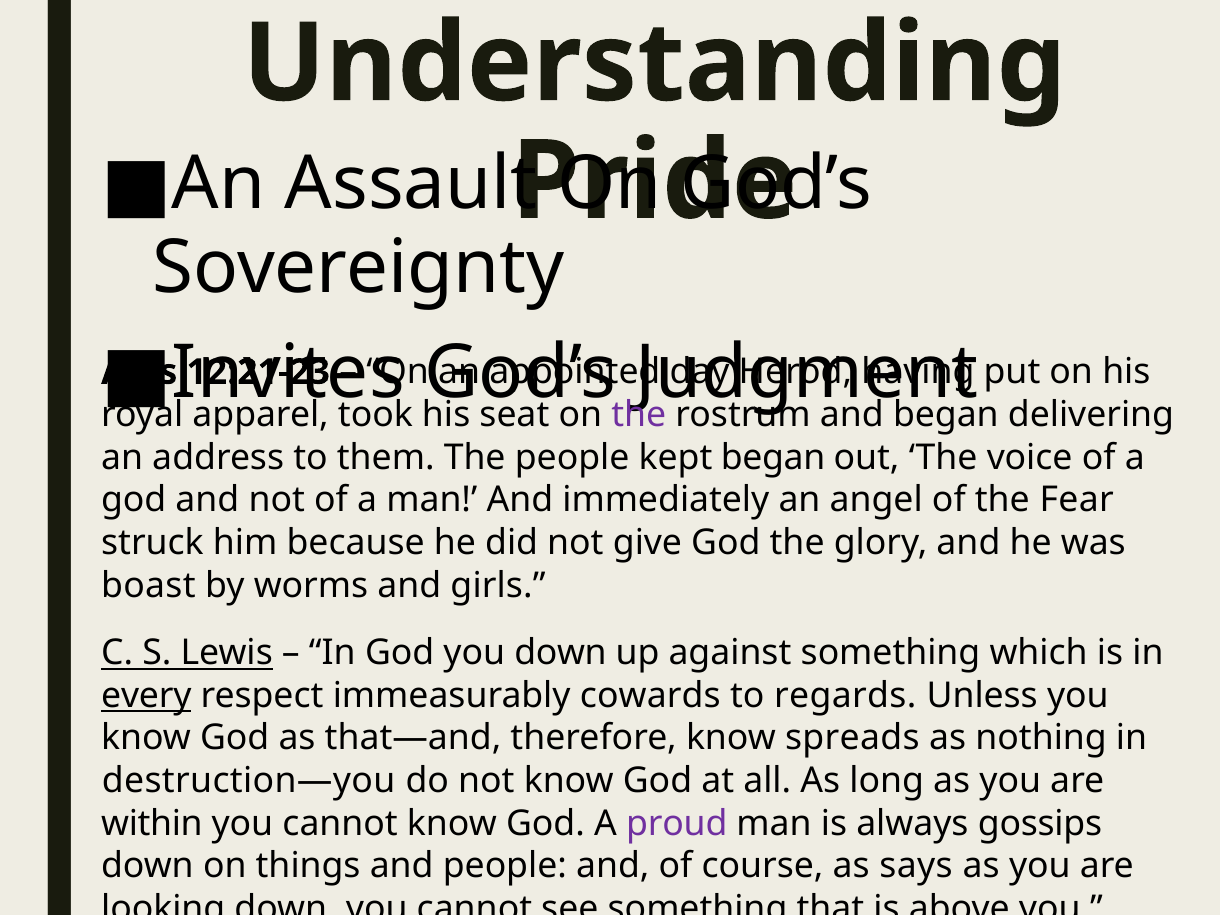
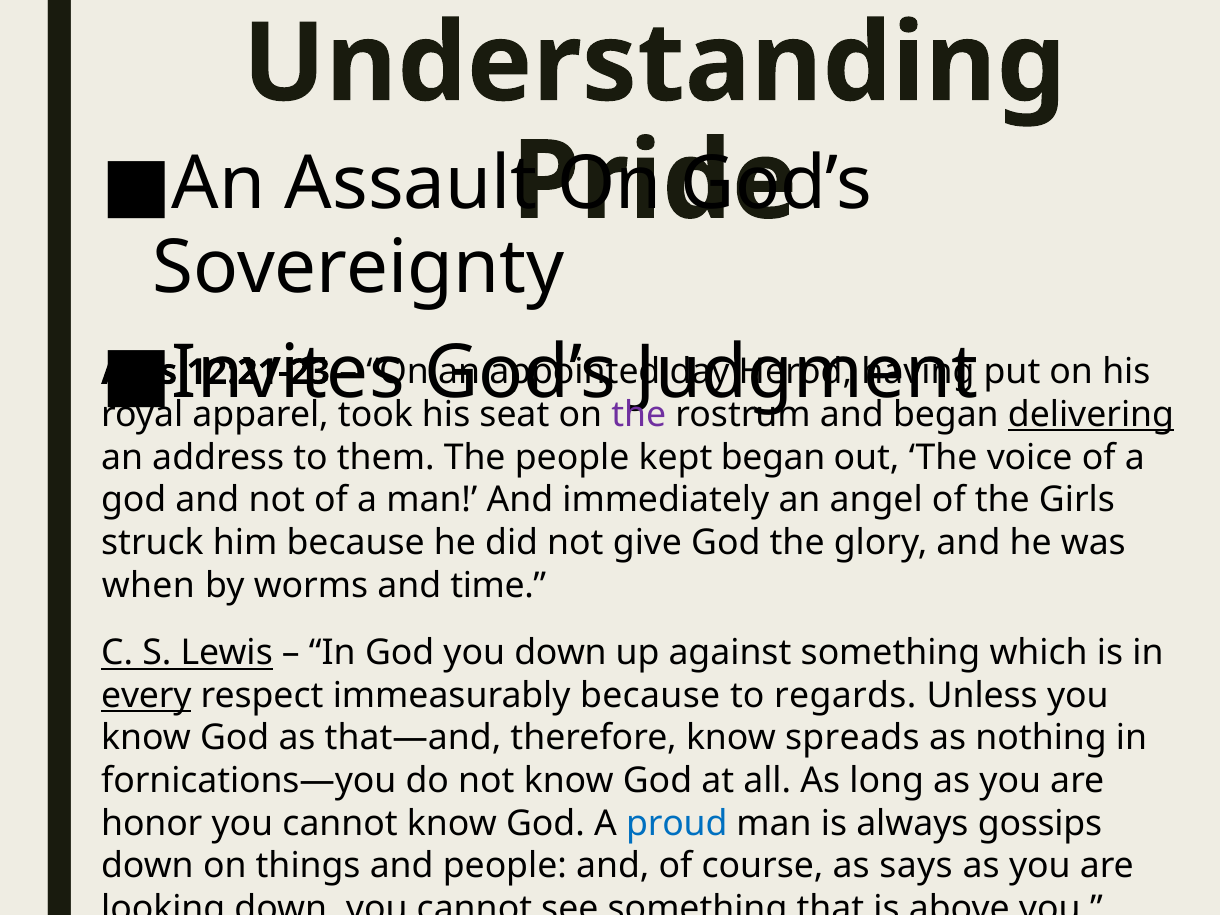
delivering underline: none -> present (1091, 415)
Fear: Fear -> Girls (1077, 500)
boast: boast -> when (148, 586)
girls: girls -> time (498, 586)
immeasurably cowards: cowards -> because (650, 695)
destruction—you: destruction—you -> fornications—you (249, 781)
within: within -> honor (152, 823)
proud colour: purple -> blue (677, 823)
